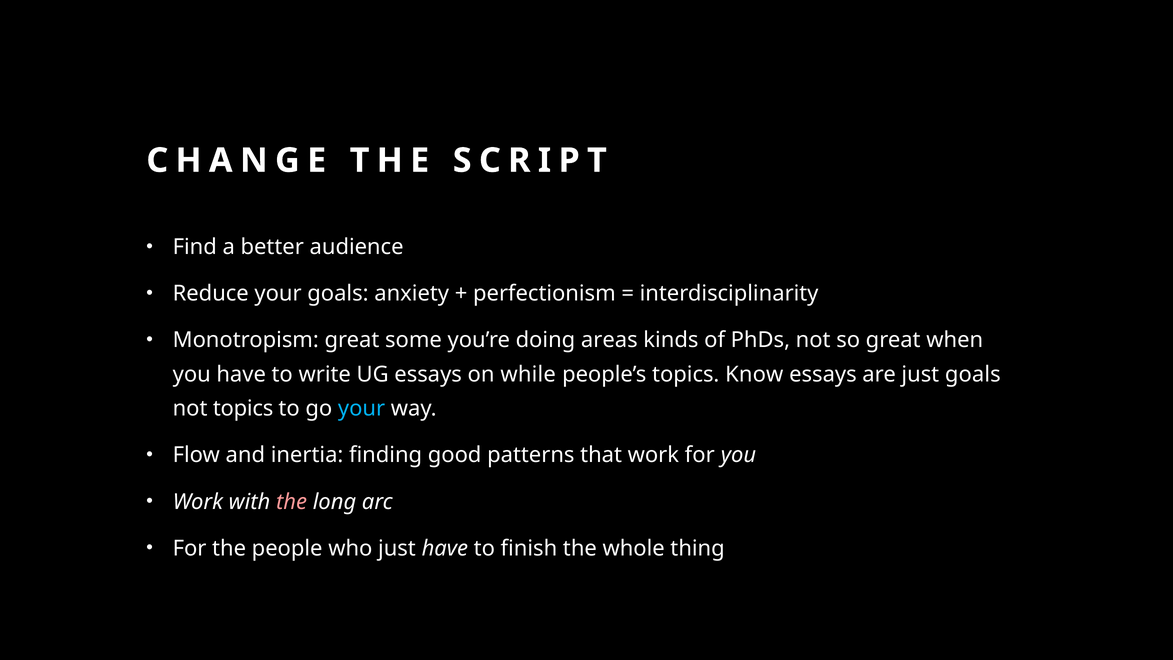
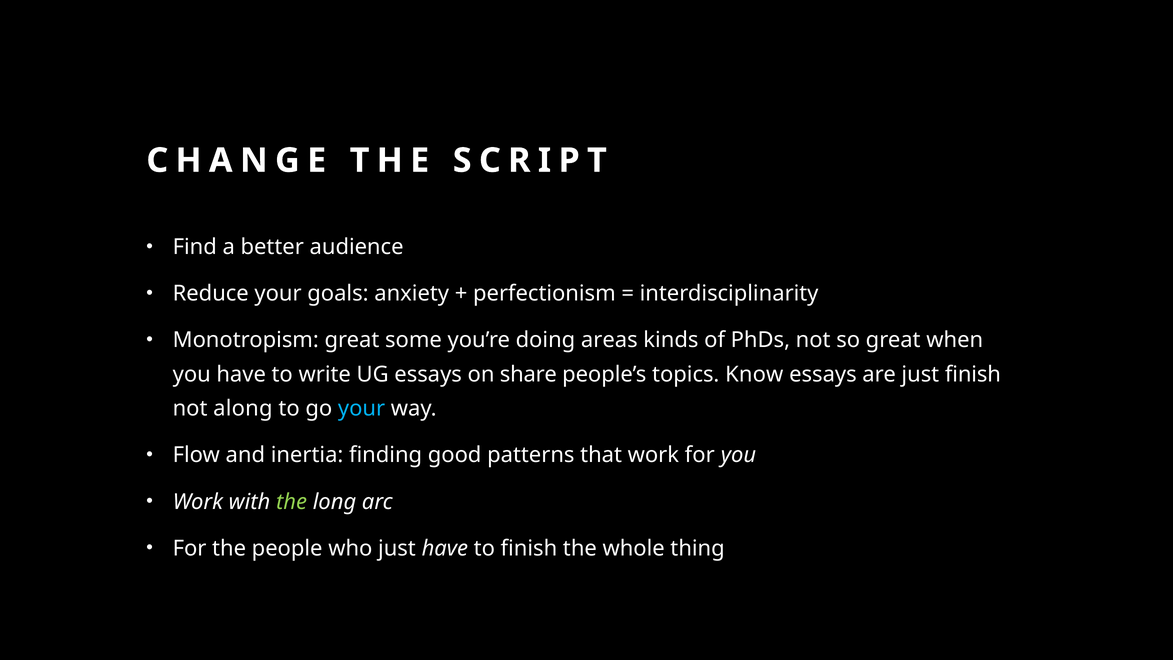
while: while -> share (528, 374)
just goals: goals -> finish (973, 374)
not topics: topics -> along (243, 409)
the colour: pink -> light green (292, 502)
